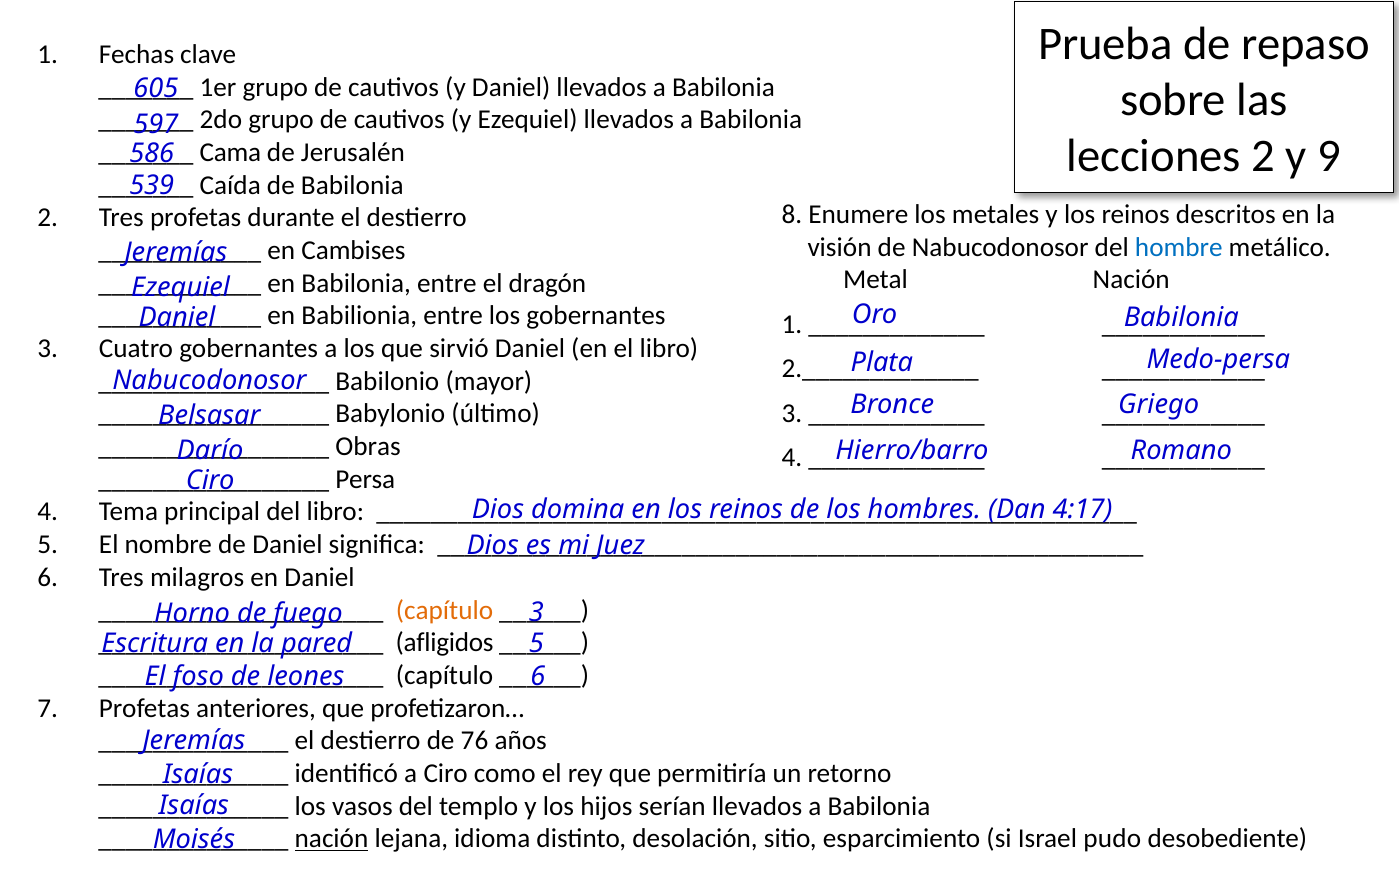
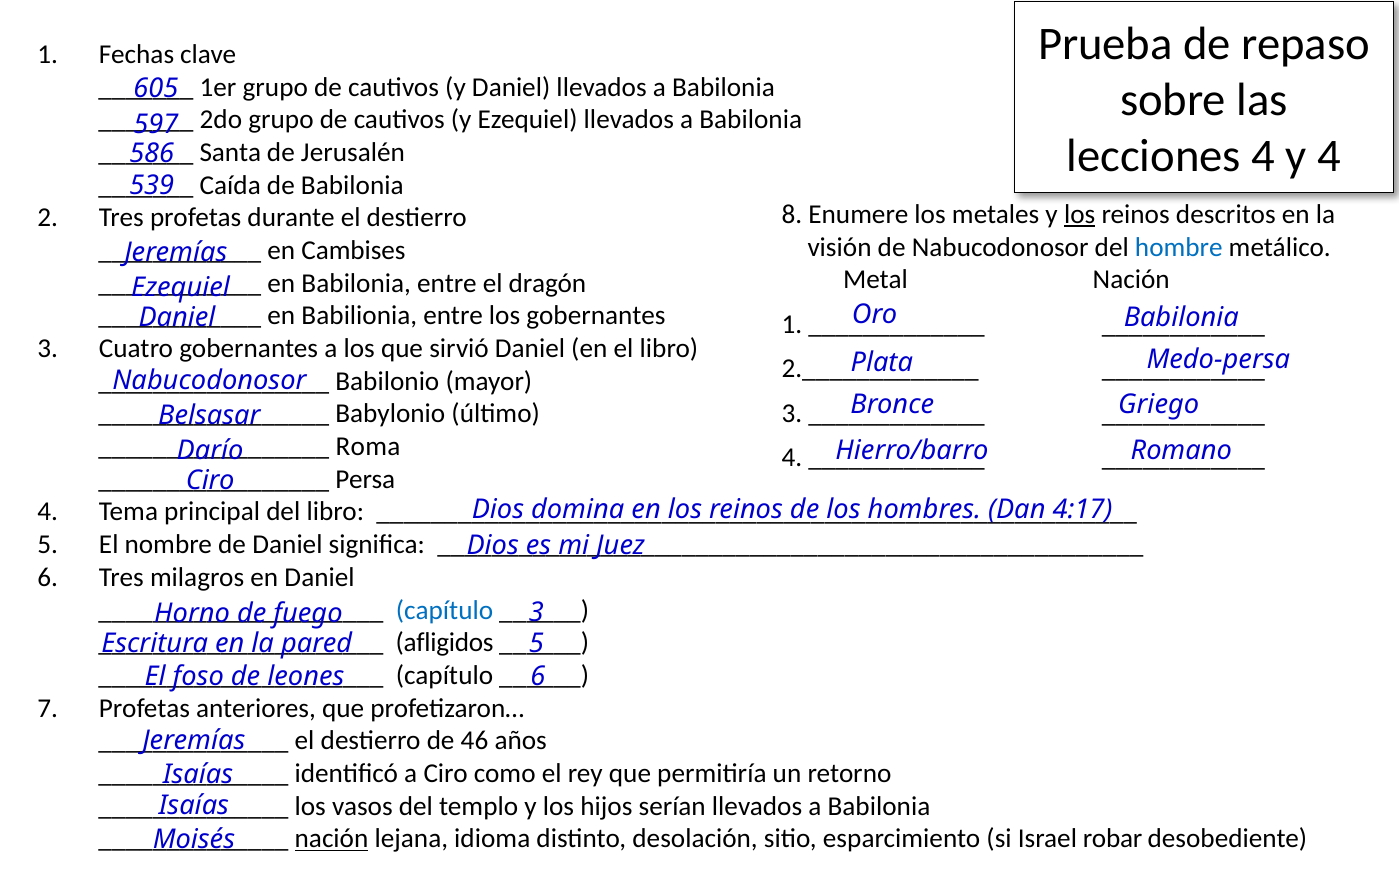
lecciones 2: 2 -> 4 (1263, 156)
y 9: 9 -> 4 (1329, 156)
Cama: Cama -> Santa (230, 152)
los underline: none -> present (1080, 214)
Obras: Obras -> Roma (368, 446)
capítulo colour: orange -> blue (444, 610)
76: 76 -> 46 (475, 740)
pudo: pudo -> robar (1113, 838)
